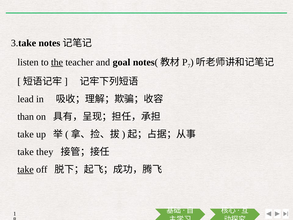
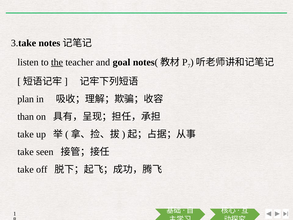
lead: lead -> plan (26, 99)
they: they -> seen (45, 152)
take underline: present -> none (26, 169)
